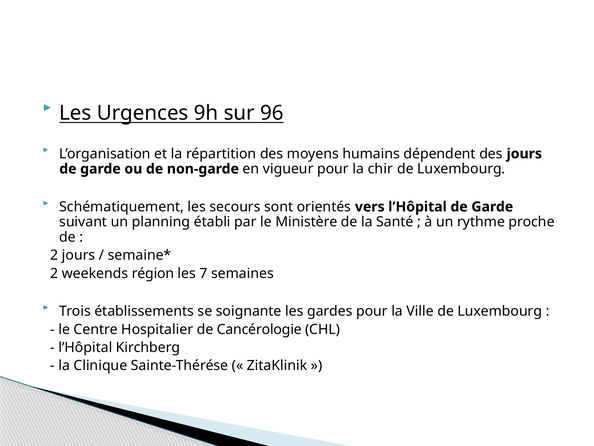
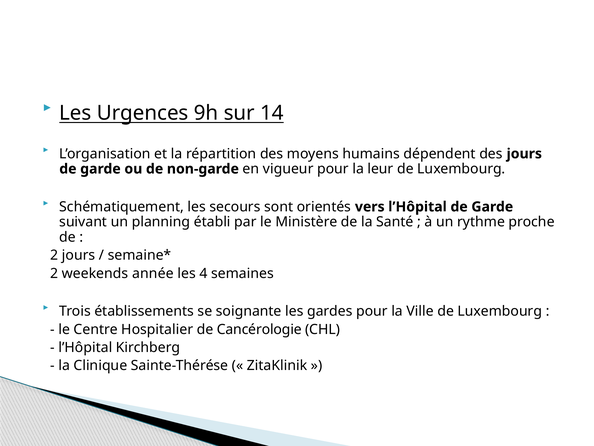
96: 96 -> 14 (272, 113)
chir: chir -> leur (380, 169)
région: région -> année (153, 273)
7: 7 -> 4 (203, 273)
